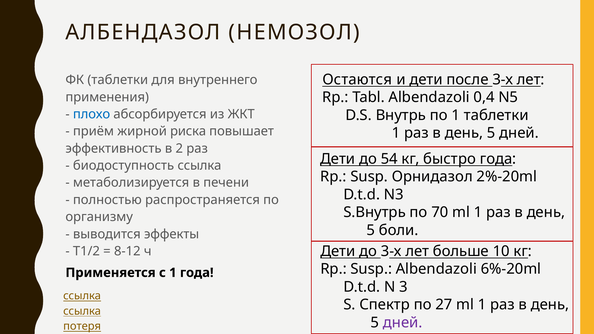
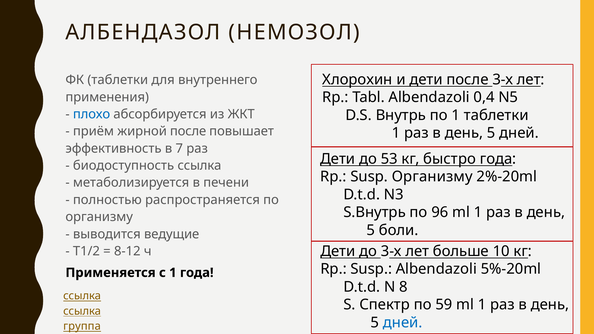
Остаются: Остаются -> Хлорохин (357, 80)
жирной риска: риска -> после (188, 131)
2: 2 -> 7 (179, 148)
54: 54 -> 53 (389, 159)
Susp Орнидазол: Орнидазол -> Организму (432, 177)
70: 70 -> 96 (440, 212)
эффекты: эффекты -> ведущие (172, 234)
6%-20ml: 6%-20ml -> 5%-20ml (511, 269)
3: 3 -> 8 (403, 287)
27: 27 -> 59 (444, 305)
дней colour: purple -> blue (403, 323)
потеря: потеря -> группа (82, 326)
